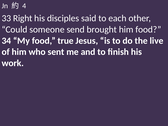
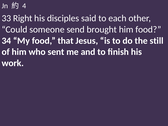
true: true -> that (66, 41)
live: live -> still (157, 41)
